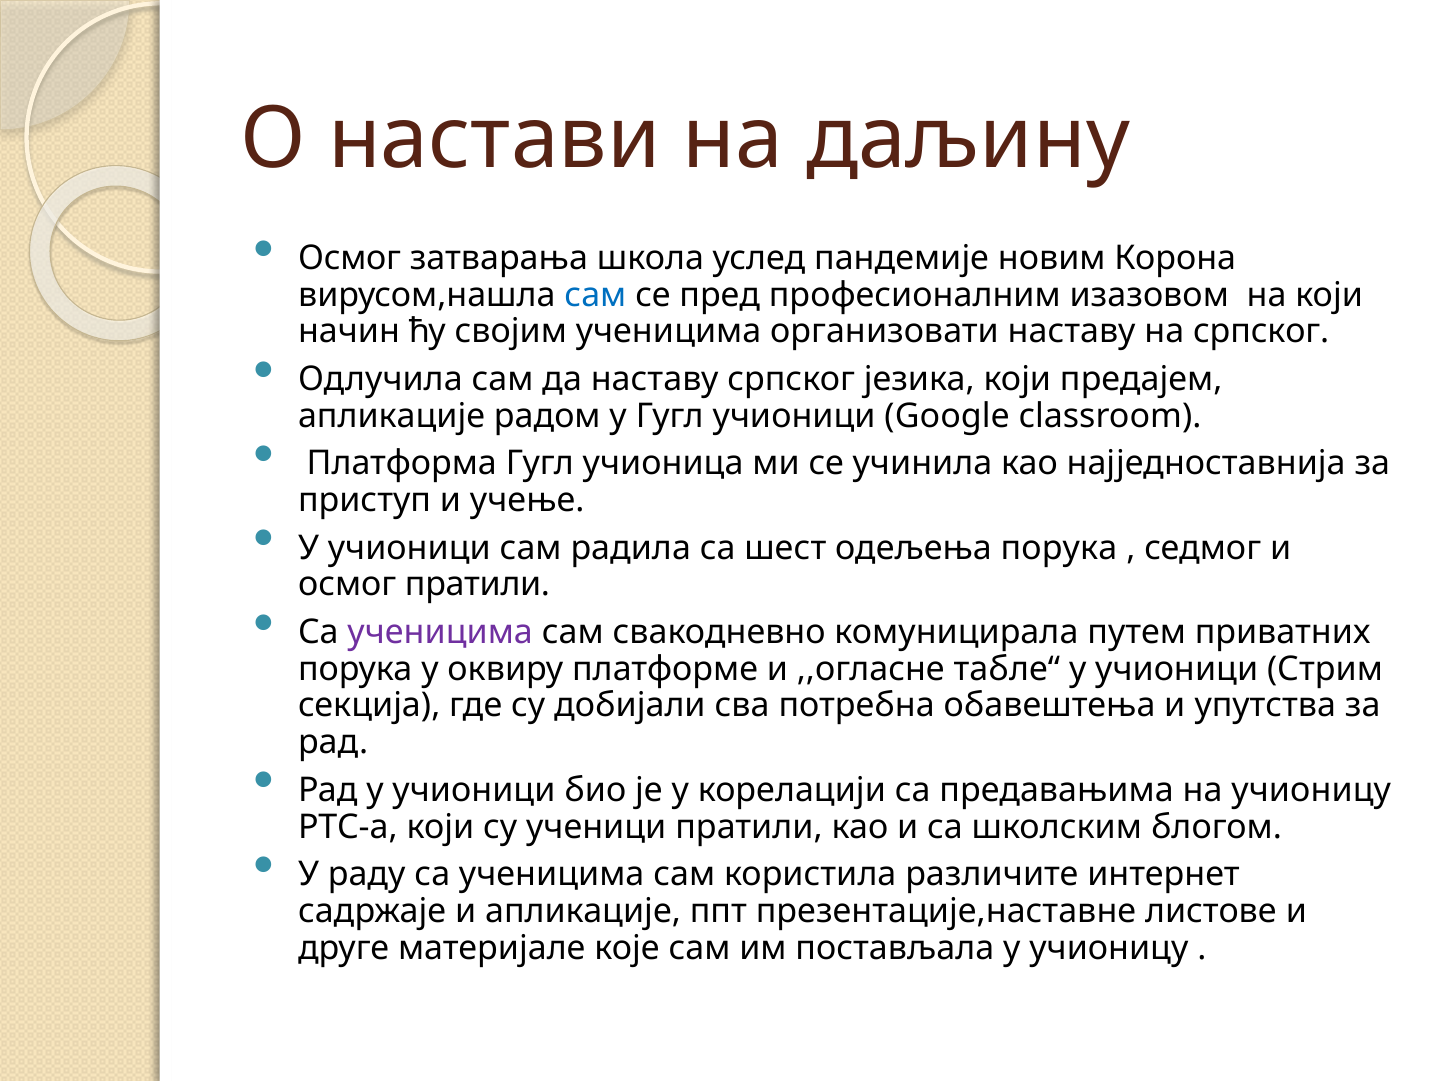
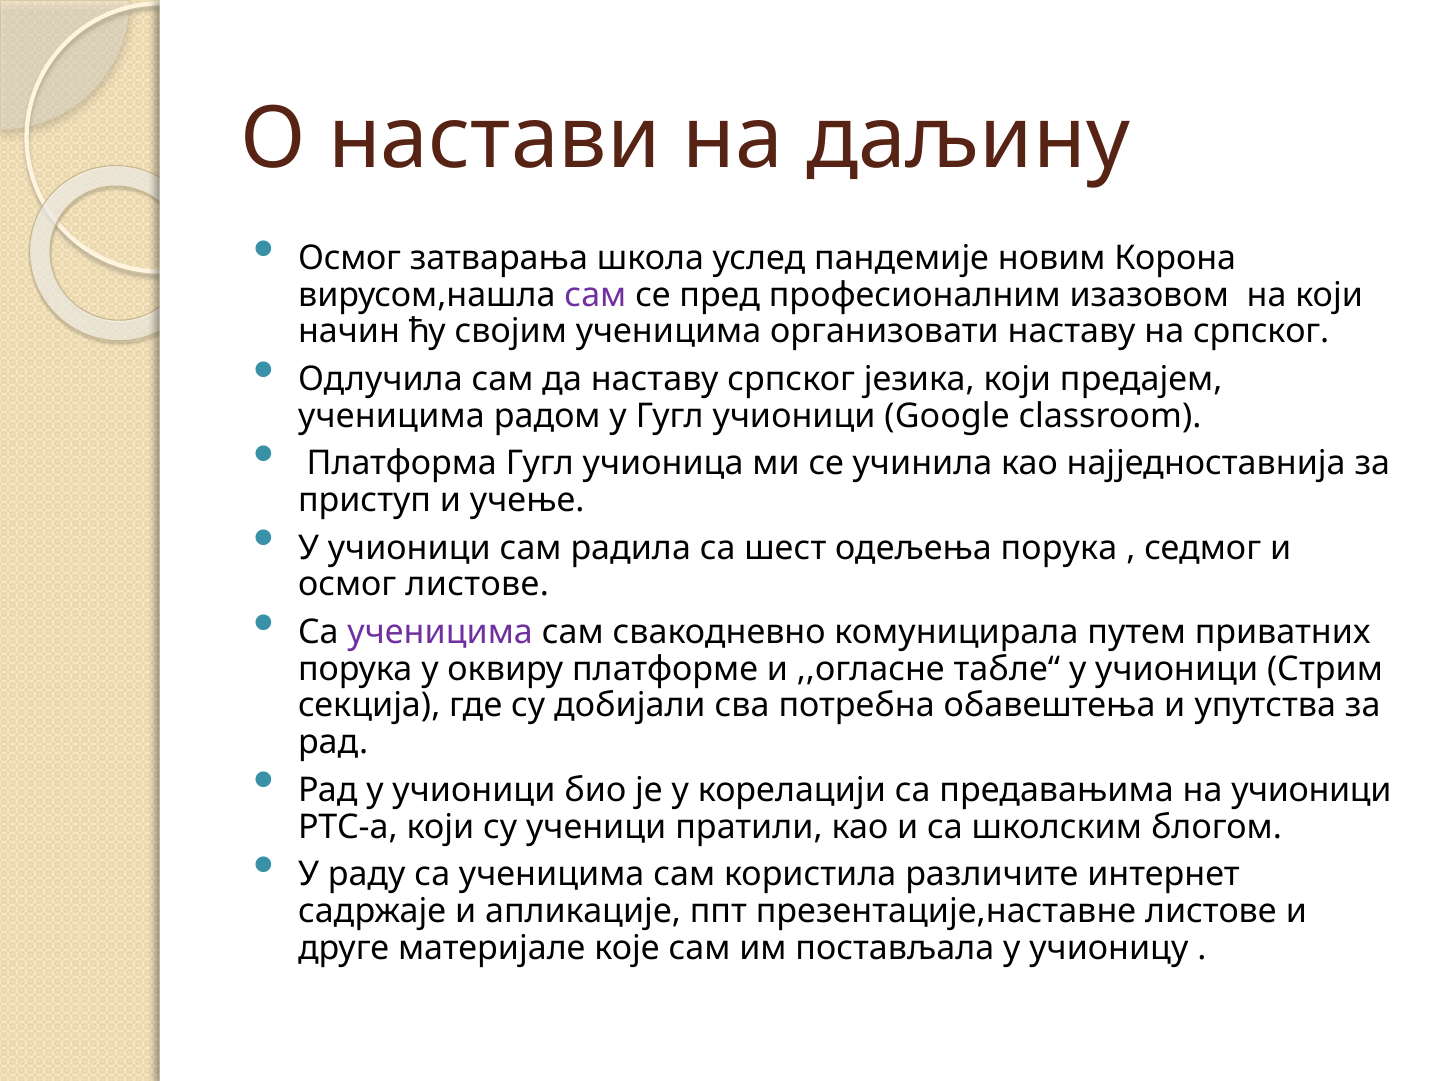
сам colour: blue -> purple (595, 295)
апликације: апликације -> ученицима (391, 416)
осмог пратили: пратили -> листове (477, 585)
на учионицу: учионицу -> учионици (1311, 790)
